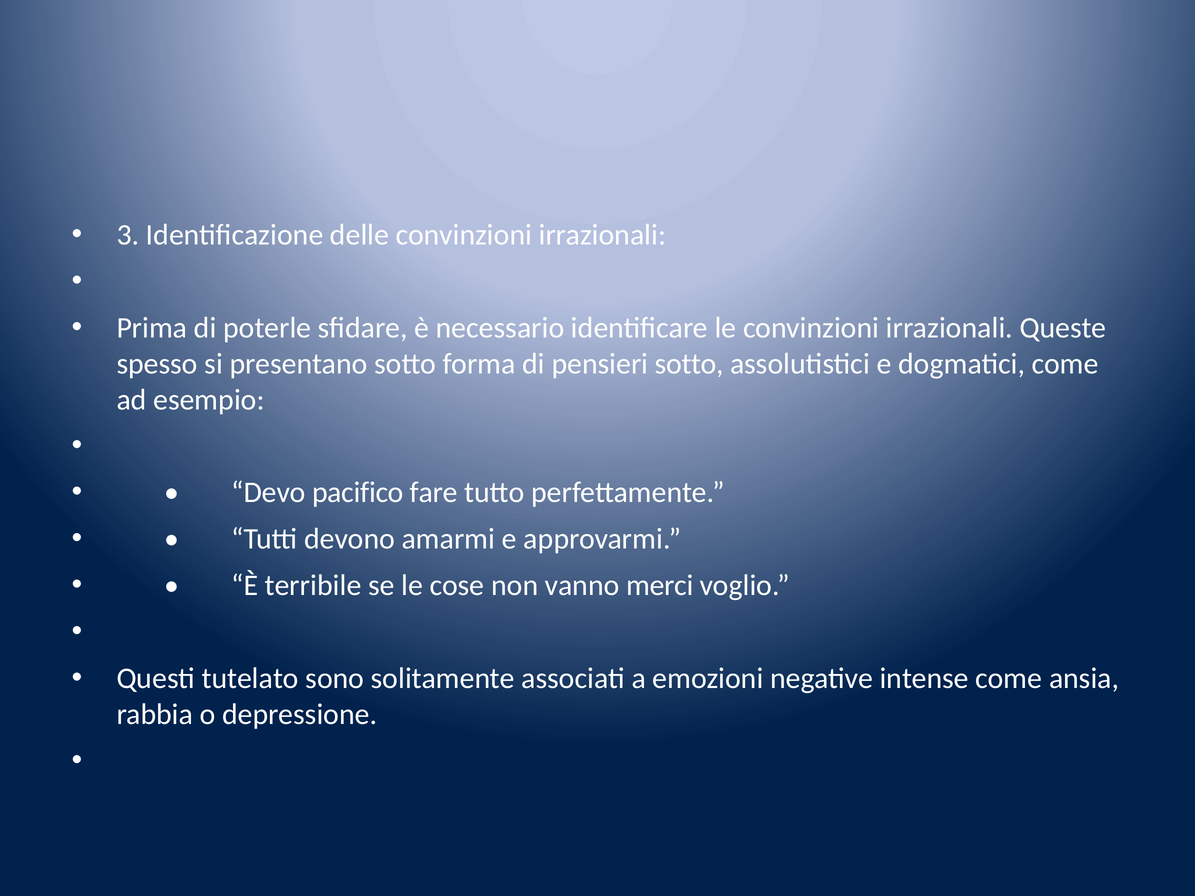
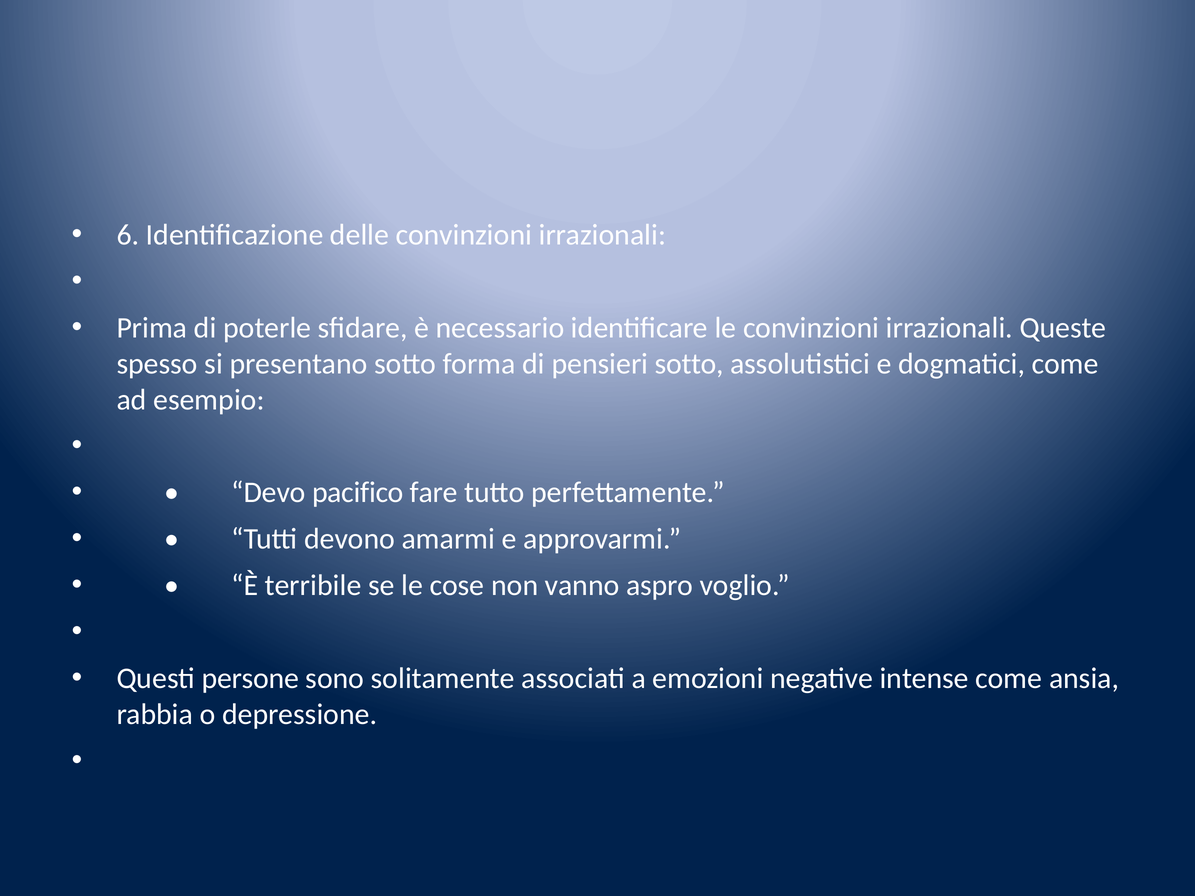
3: 3 -> 6 (128, 235)
merci: merci -> aspro (660, 586)
tutelato: tutelato -> persone (250, 679)
